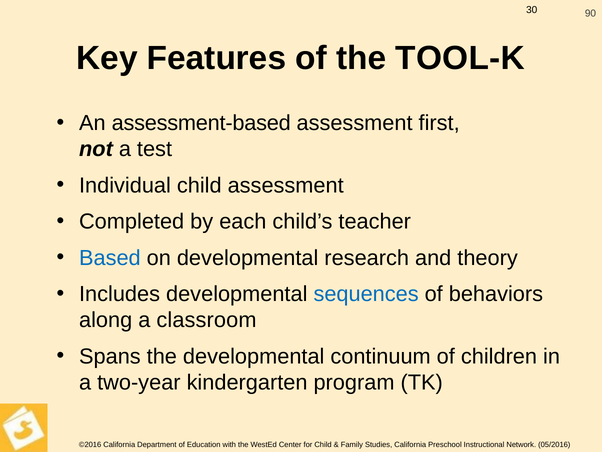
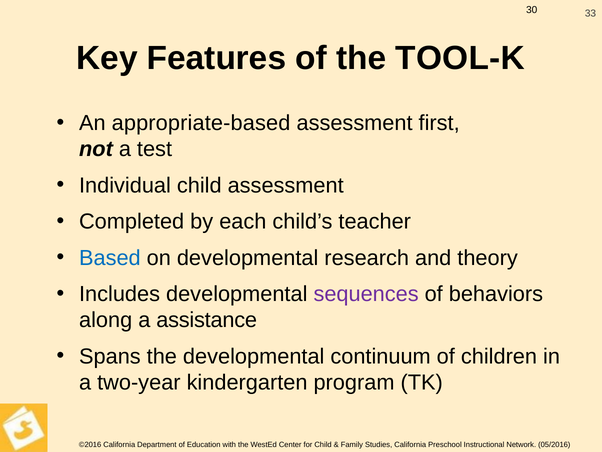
90: 90 -> 33 (590, 13)
assessment-based: assessment-based -> appropriate-based (201, 123)
sequences colour: blue -> purple (366, 294)
classroom: classroom -> assistance (207, 320)
